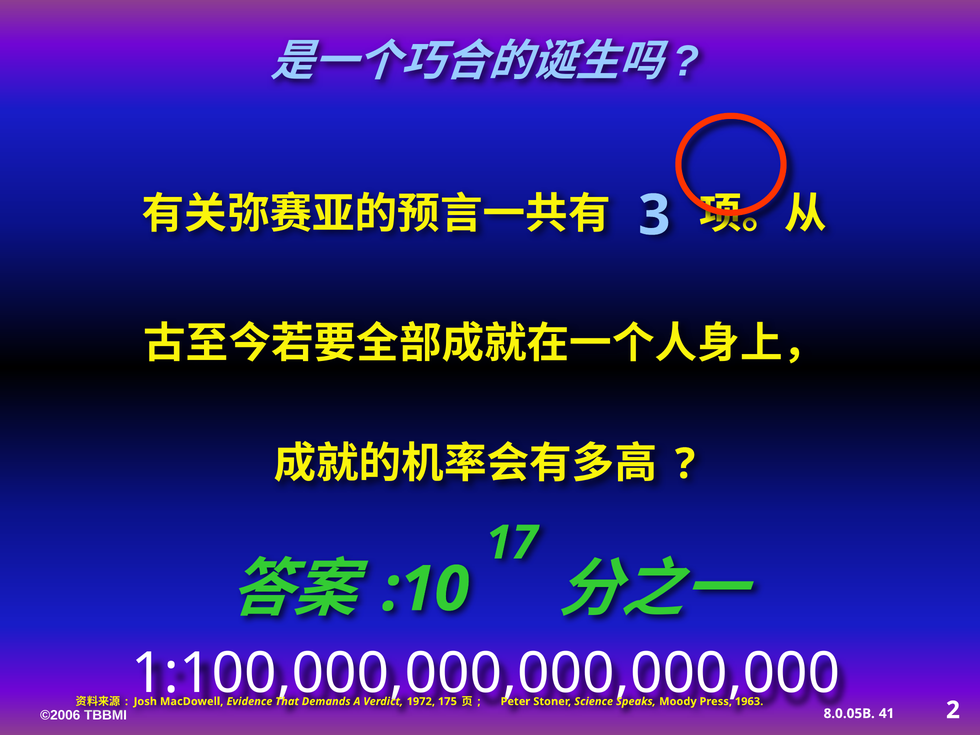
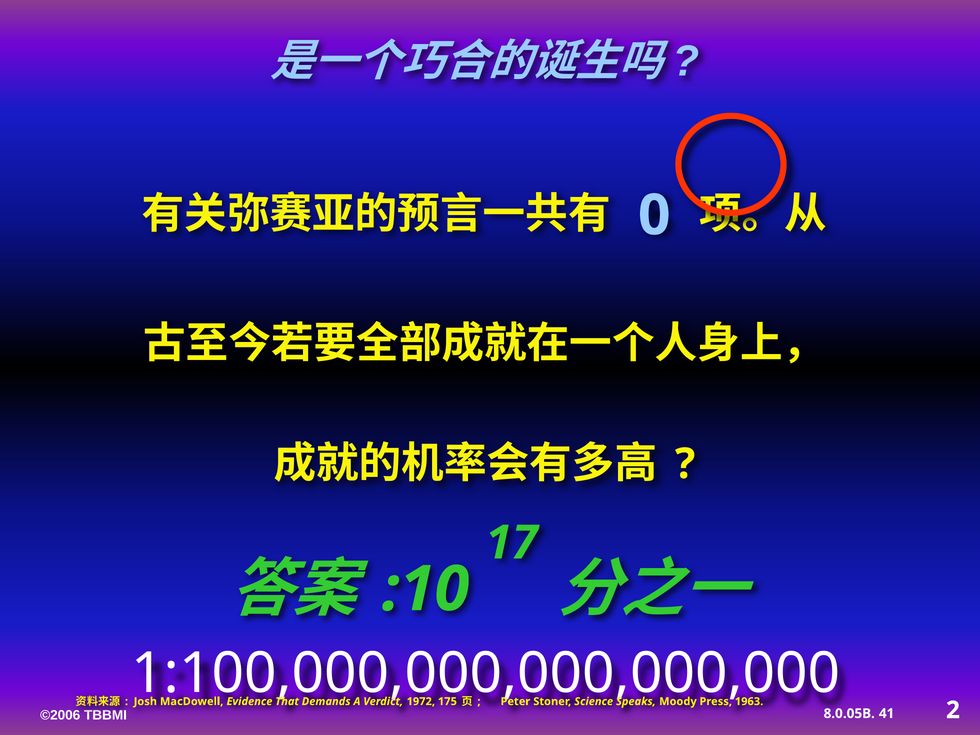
3: 3 -> 0 (654, 216)
